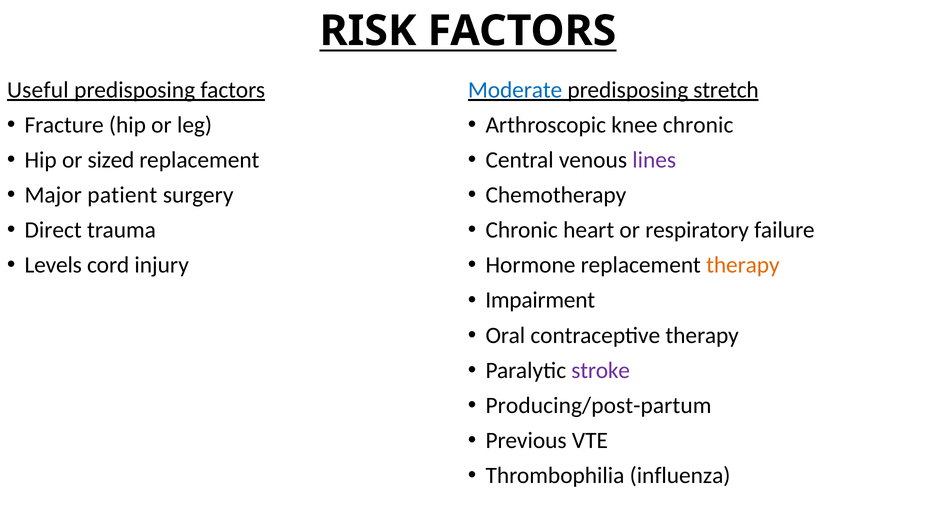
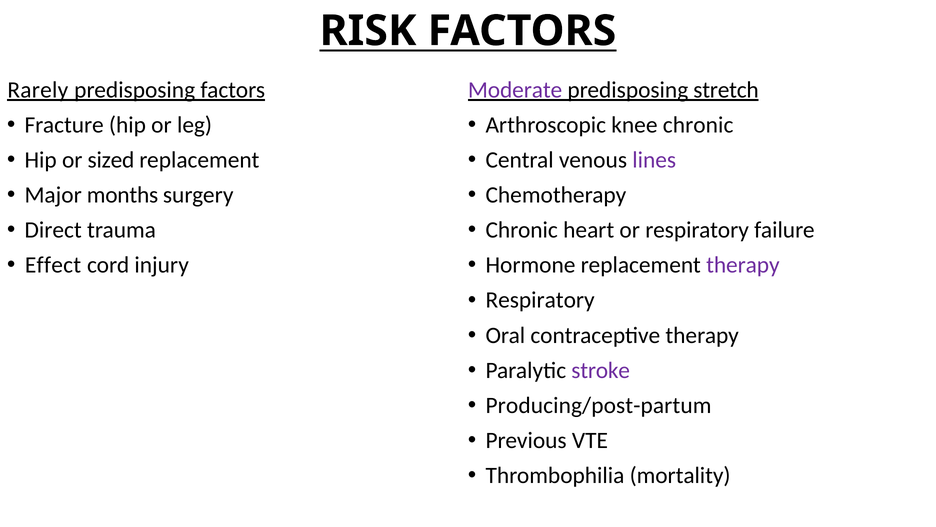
Useful: Useful -> Rarely (38, 90)
Moderate colour: blue -> purple (515, 90)
patient: patient -> months (123, 195)
Levels: Levels -> Effect (53, 265)
therapy colour: orange -> purple (743, 265)
Impairment: Impairment -> Respiratory (540, 300)
influenza: influenza -> mortality (680, 475)
